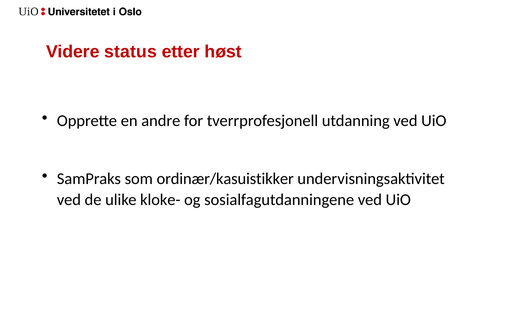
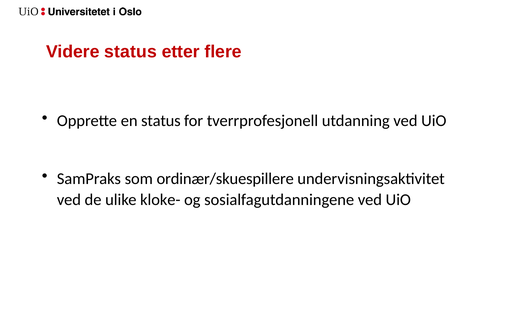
høst: høst -> flere (223, 52)
en andre: andre -> status (161, 121)
ordinær/kasuistikker: ordinær/kasuistikker -> ordinær/skuespillere (225, 179)
